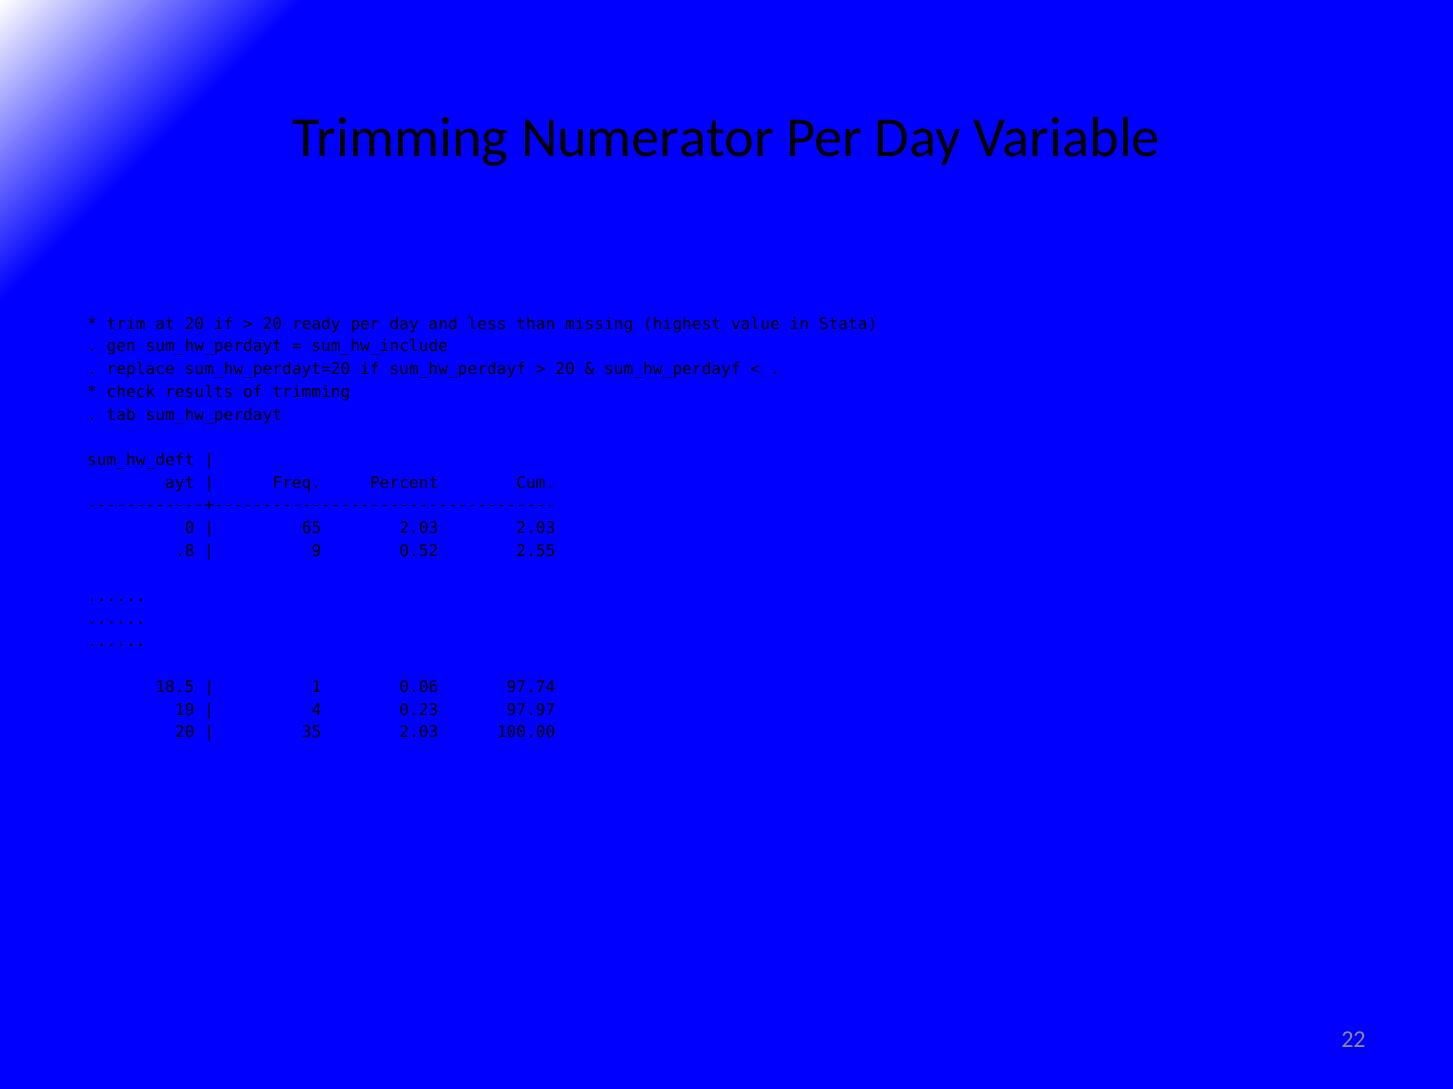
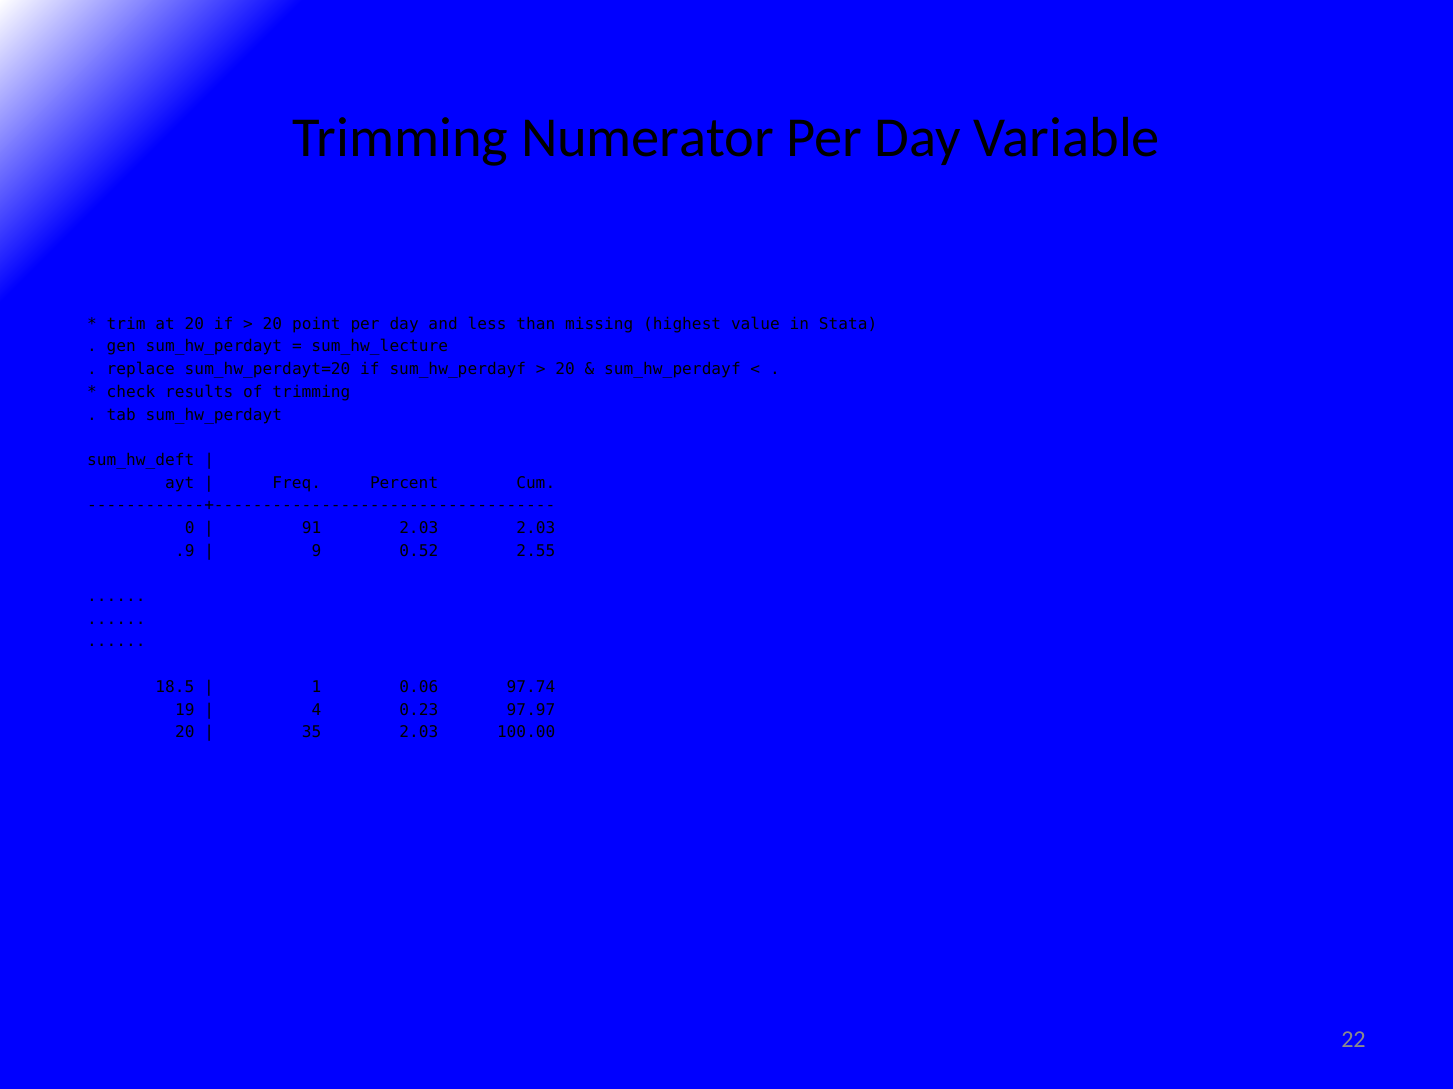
ready: ready -> point (316, 324)
sum_hw_include: sum_hw_include -> sum_hw_lecture (380, 347)
65: 65 -> 91 (312, 529)
.8: .8 -> .9 (185, 551)
